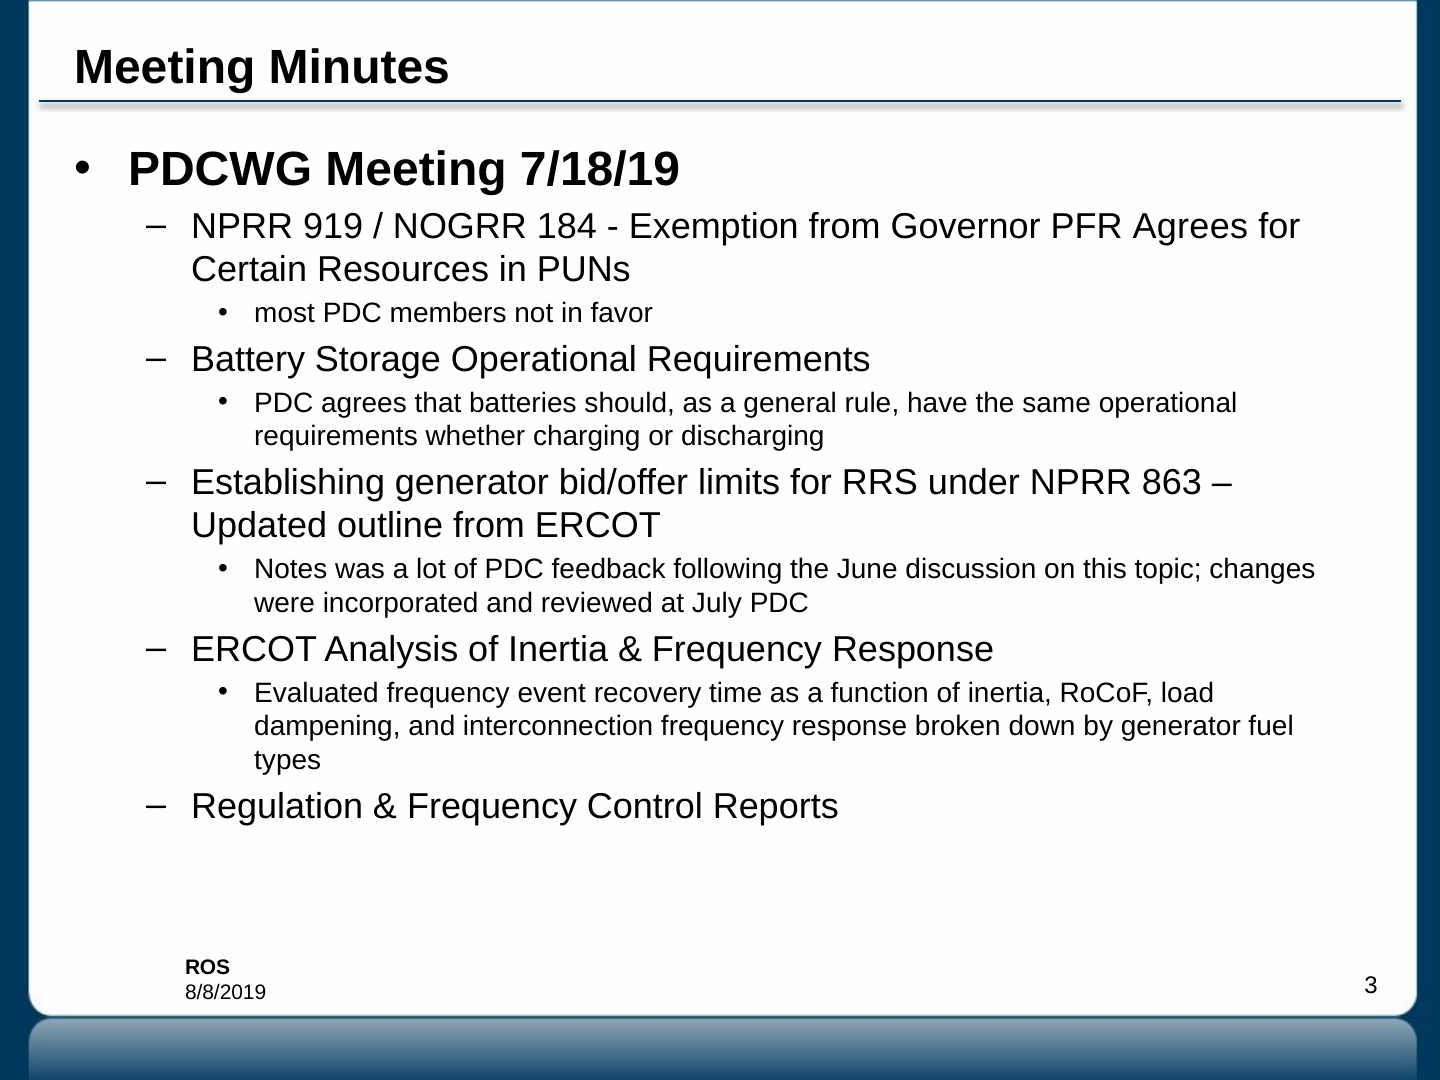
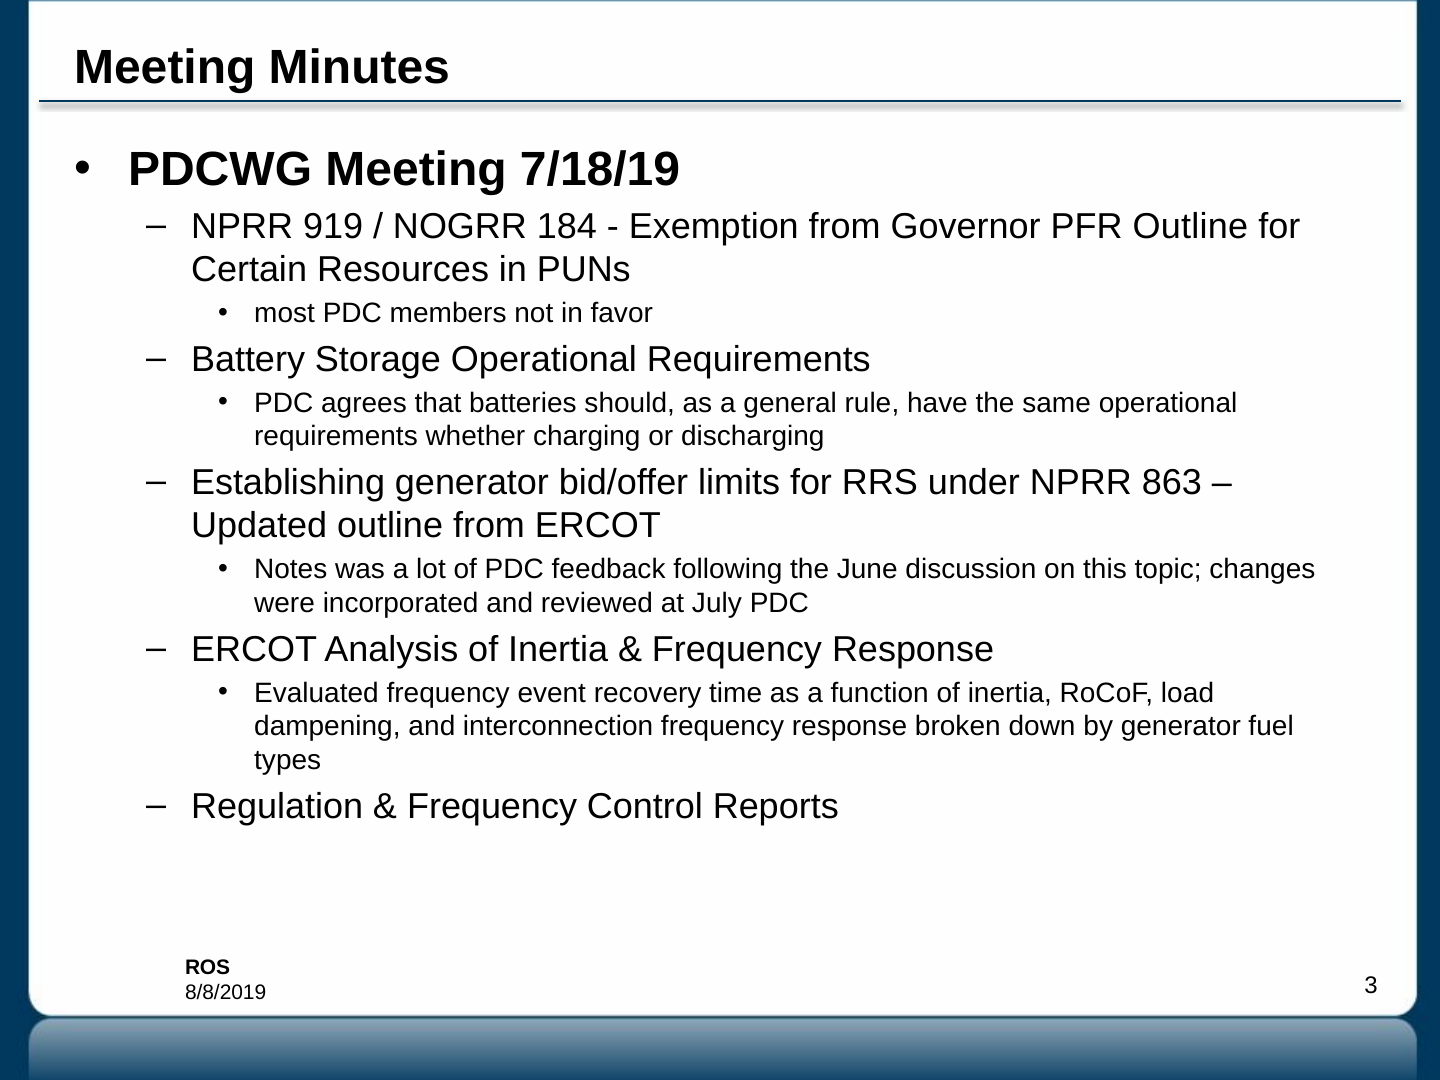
PFR Agrees: Agrees -> Outline (1190, 227)
